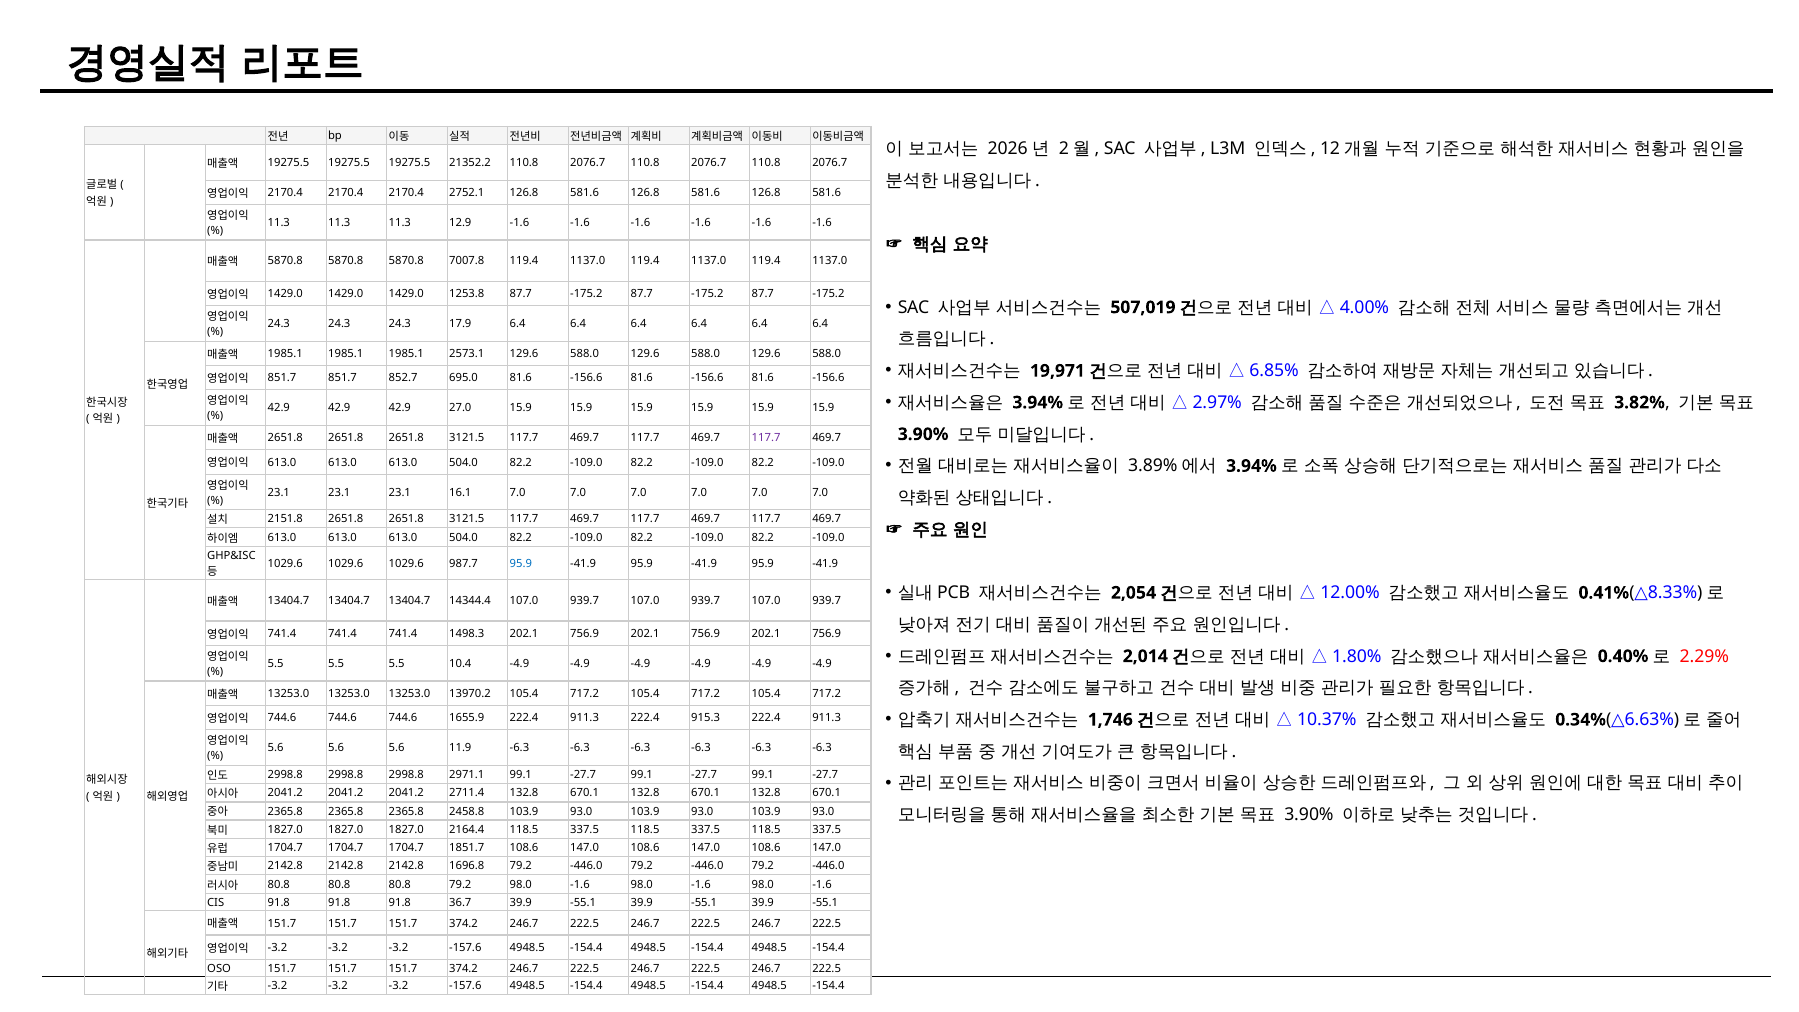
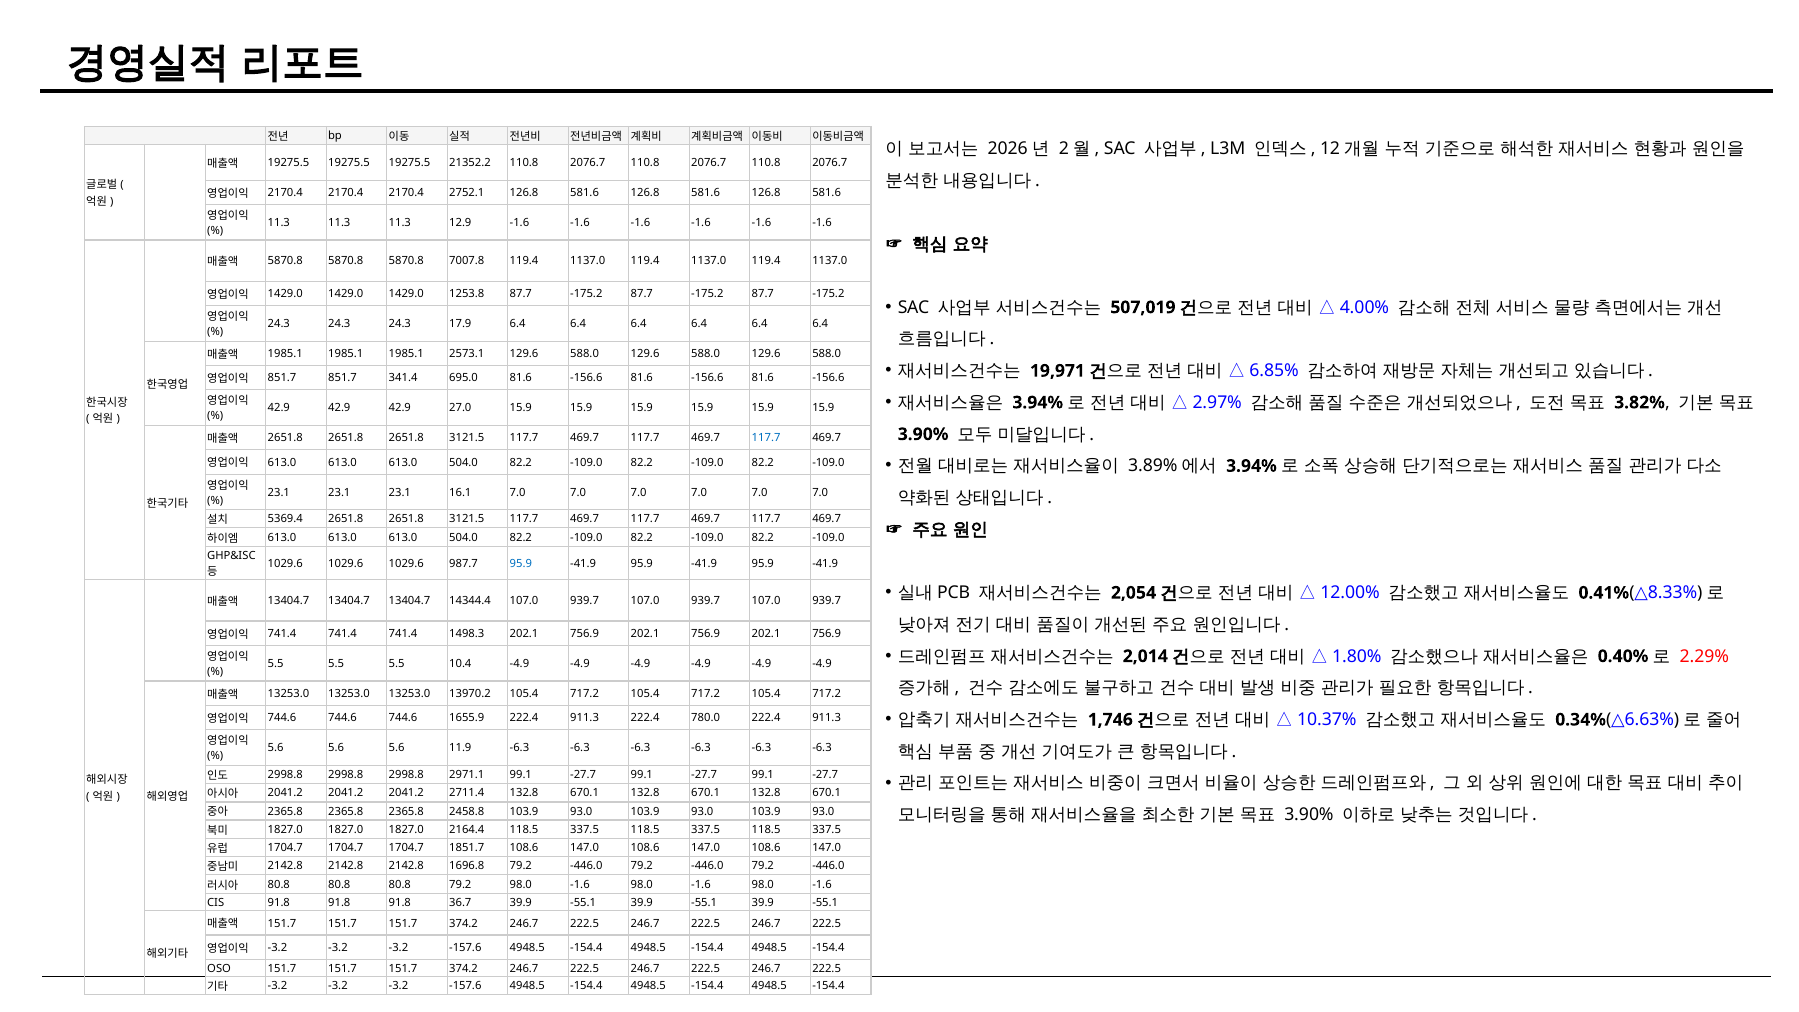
852.7: 852.7 -> 341.4 (403, 378)
117.7 colour: purple -> blue (766, 438)
2151.8: 2151.8 -> 5369.4 (285, 519)
915.3: 915.3 -> 780.0 (706, 718)
